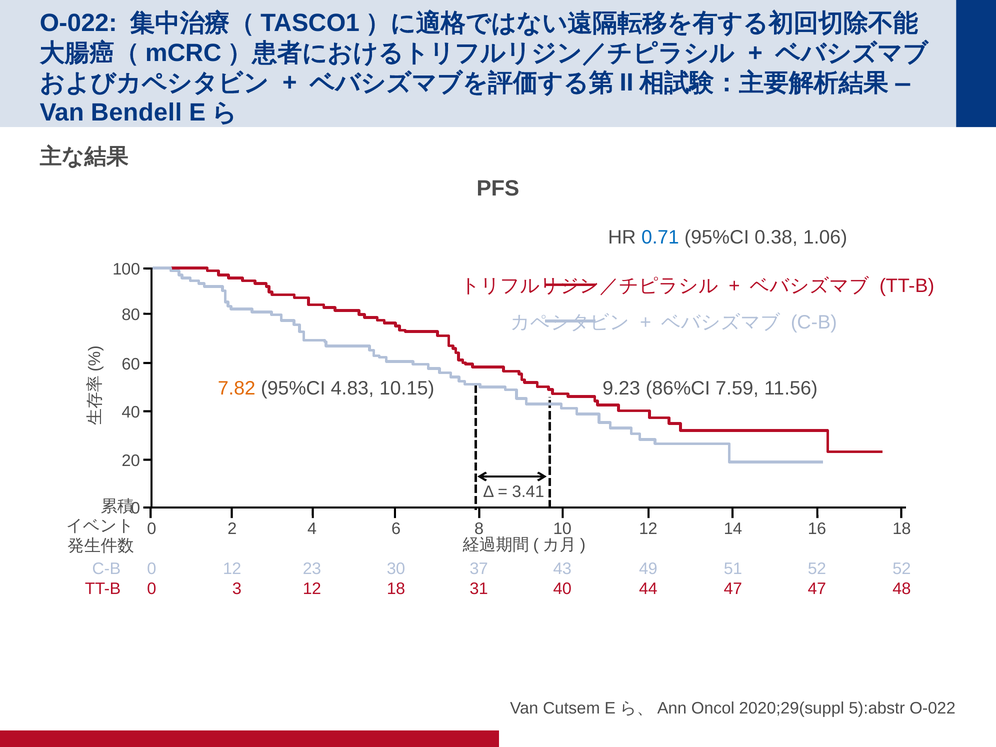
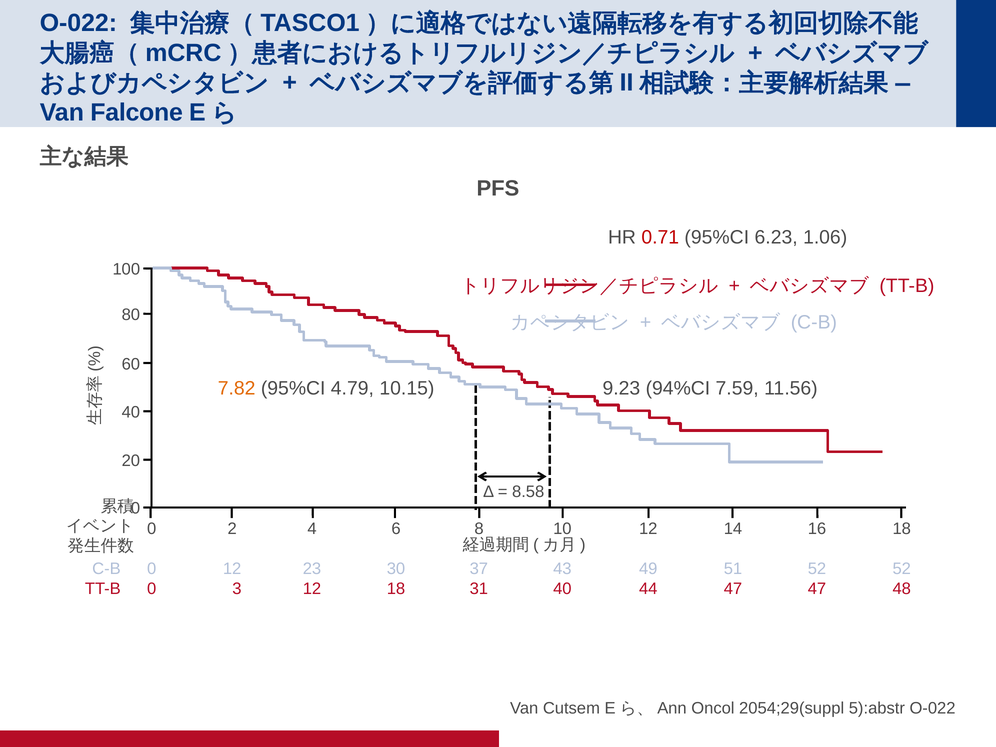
Bendell: Bendell -> Falcone (137, 113)
0.71 colour: blue -> red (660, 237)
0.38: 0.38 -> 6.23 (776, 237)
4.83: 4.83 -> 4.79 (352, 388)
86%CI: 86%CI -> 94%CI (678, 388)
3.41: 3.41 -> 8.58 (528, 492)
2020;29(suppl: 2020;29(suppl -> 2054;29(suppl (792, 708)
